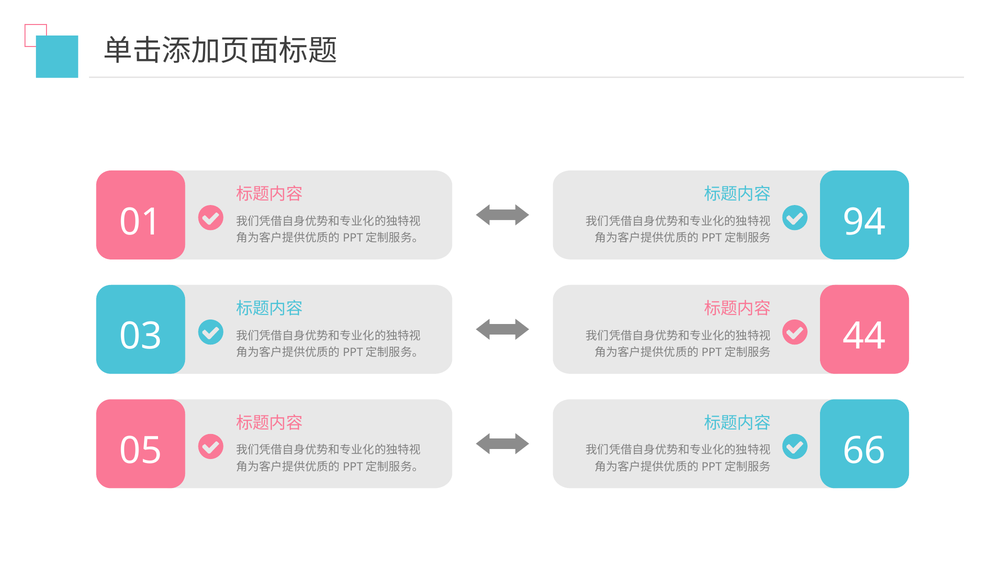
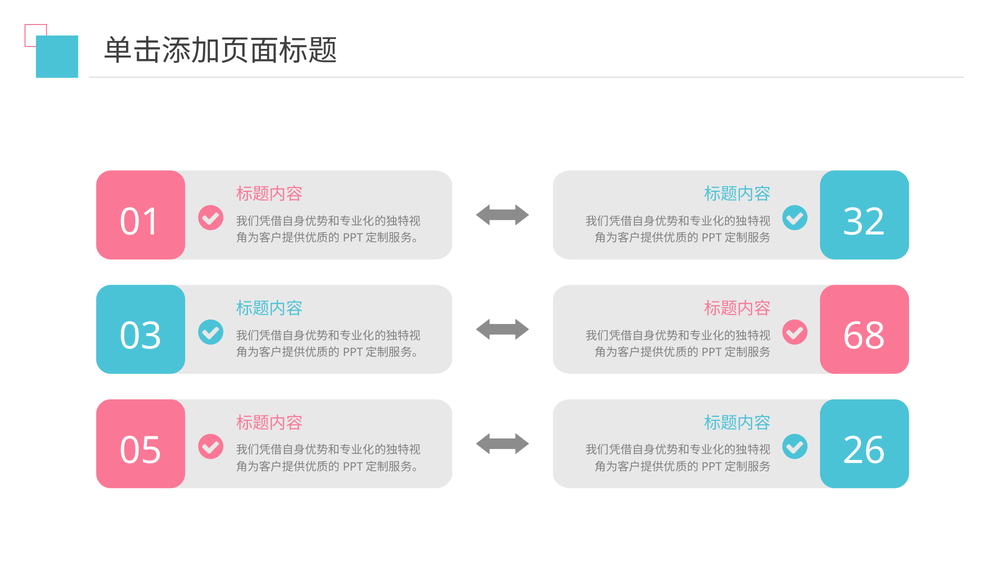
94: 94 -> 32 (864, 222)
44: 44 -> 68 (864, 337)
66: 66 -> 26 (864, 451)
